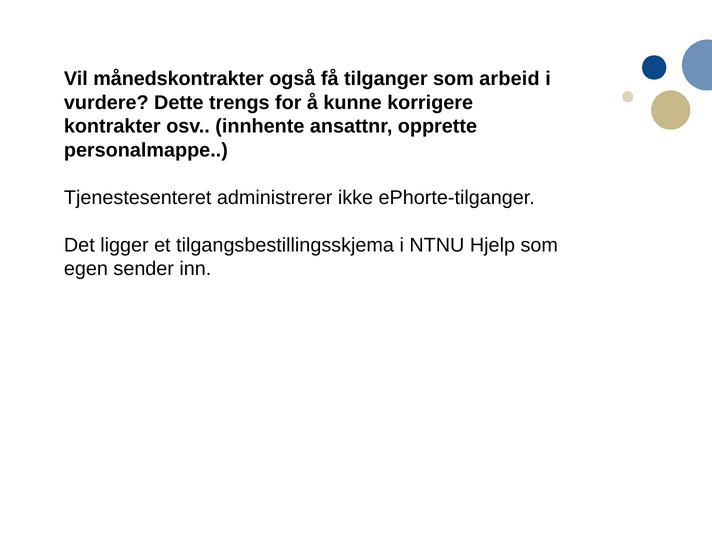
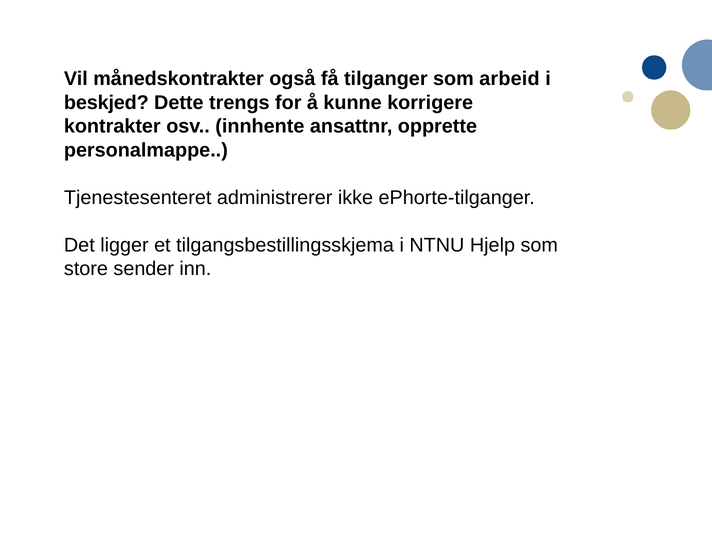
vurdere: vurdere -> beskjed (106, 103)
egen: egen -> store (86, 269)
